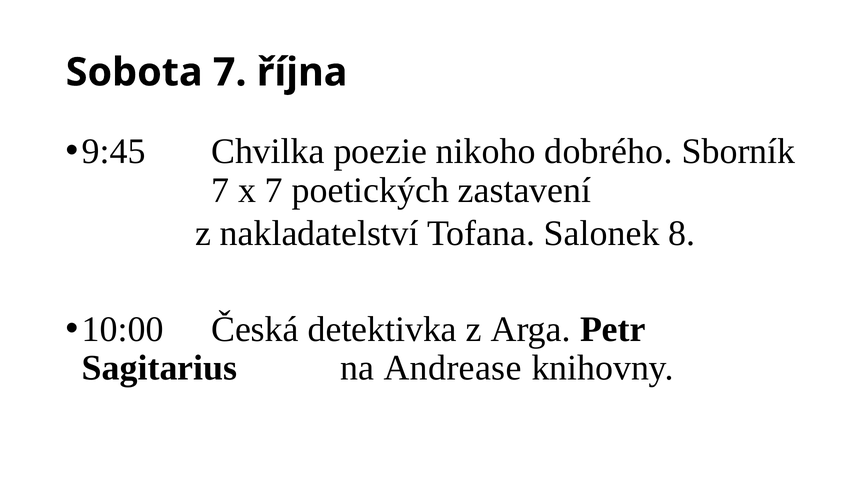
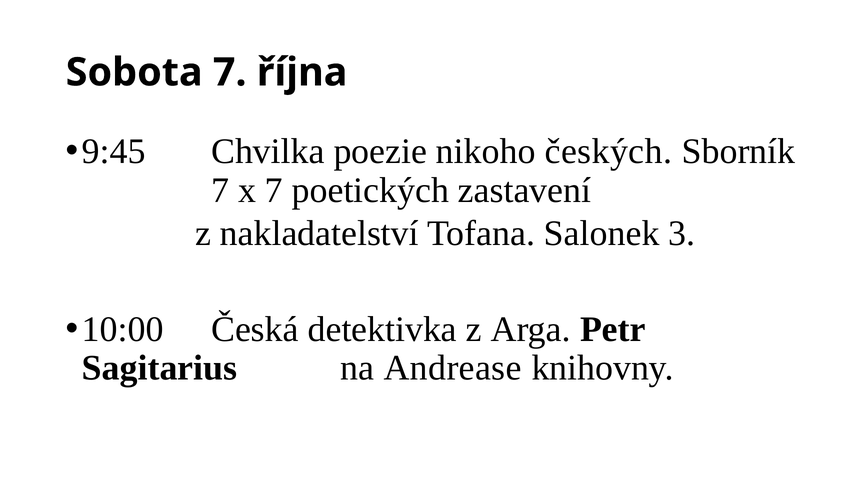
dobrého: dobrého -> českých (608, 151)
8: 8 -> 3 (682, 234)
